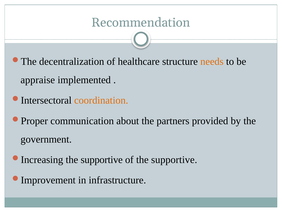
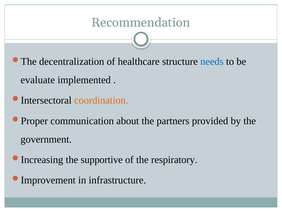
needs colour: orange -> blue (212, 61)
appraise: appraise -> evaluate (38, 80)
of the supportive: supportive -> respiratory (174, 159)
